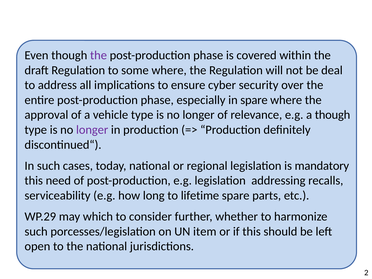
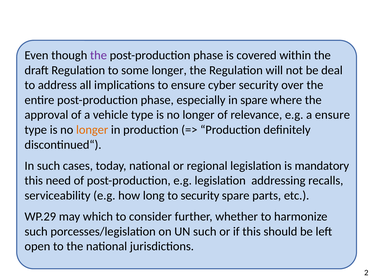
some where: where -> longer (169, 70)
a though: though -> ensure (332, 115)
longer colour: purple -> orange (92, 130)
to lifetime: lifetime -> security (200, 196)
UN item: item -> such (205, 231)
